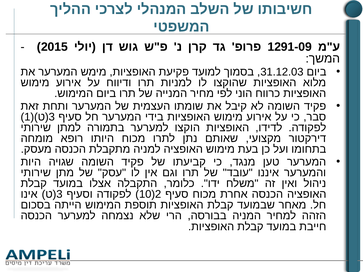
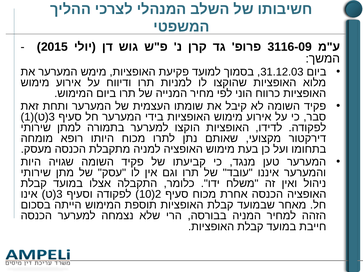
1291-09: 1291-09 -> 3116-09 (290, 47)
